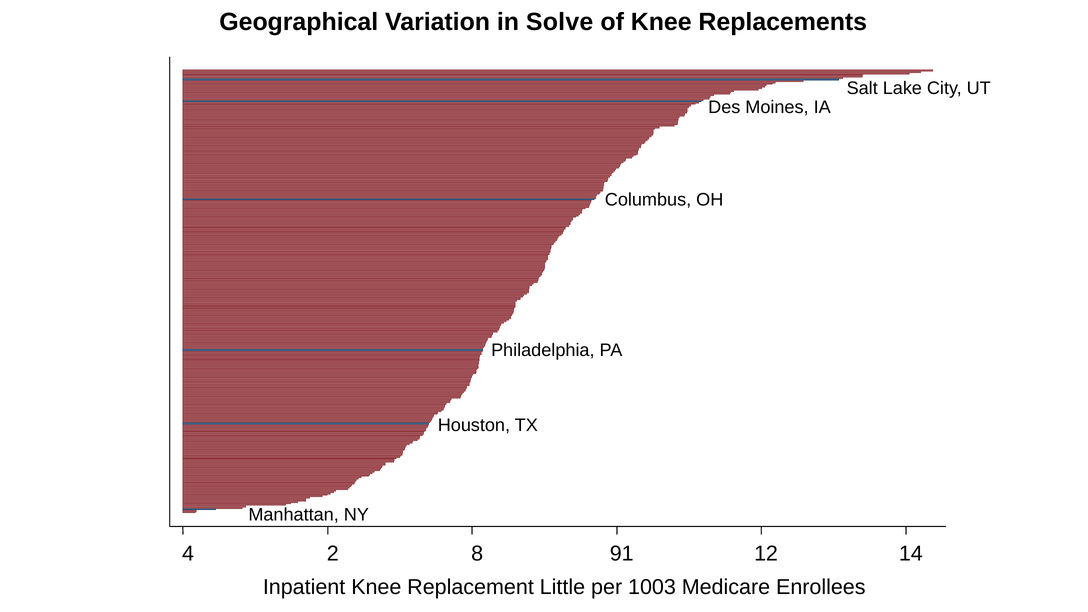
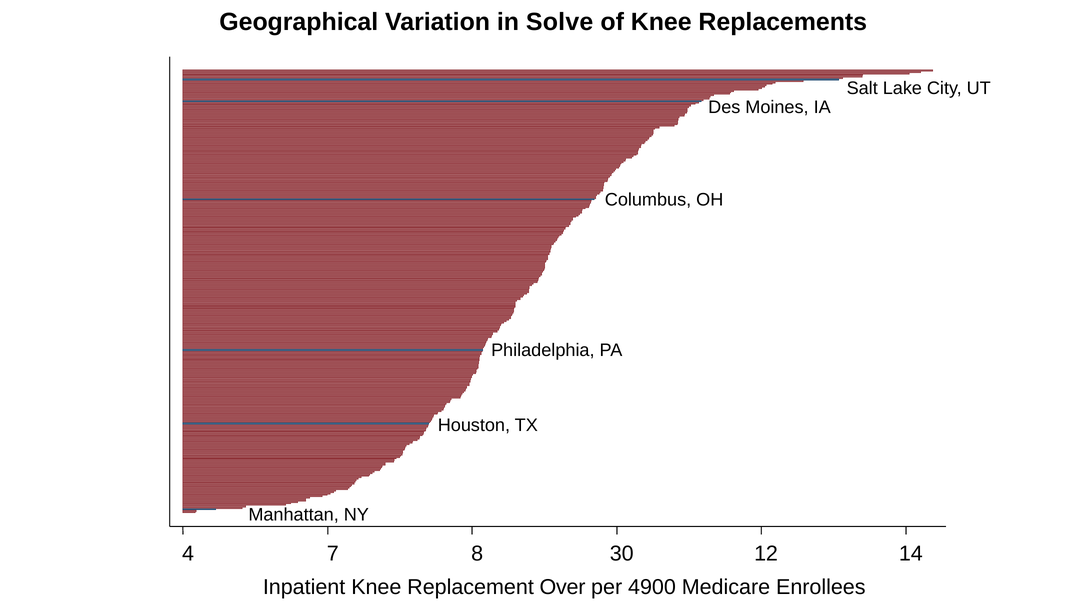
2: 2 -> 7 (333, 554)
91: 91 -> 30 (622, 554)
Little: Little -> Over (563, 587)
1003: 1003 -> 4900 (652, 587)
